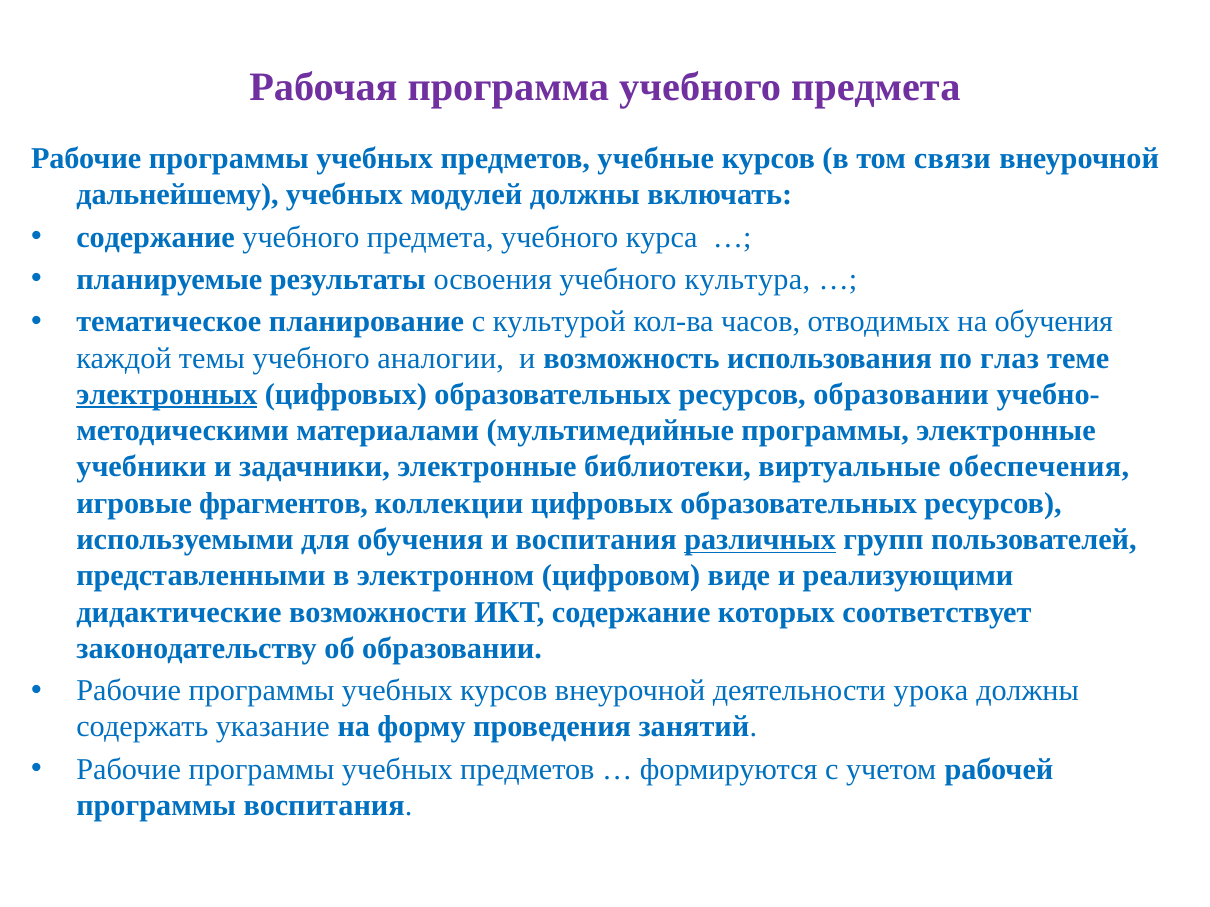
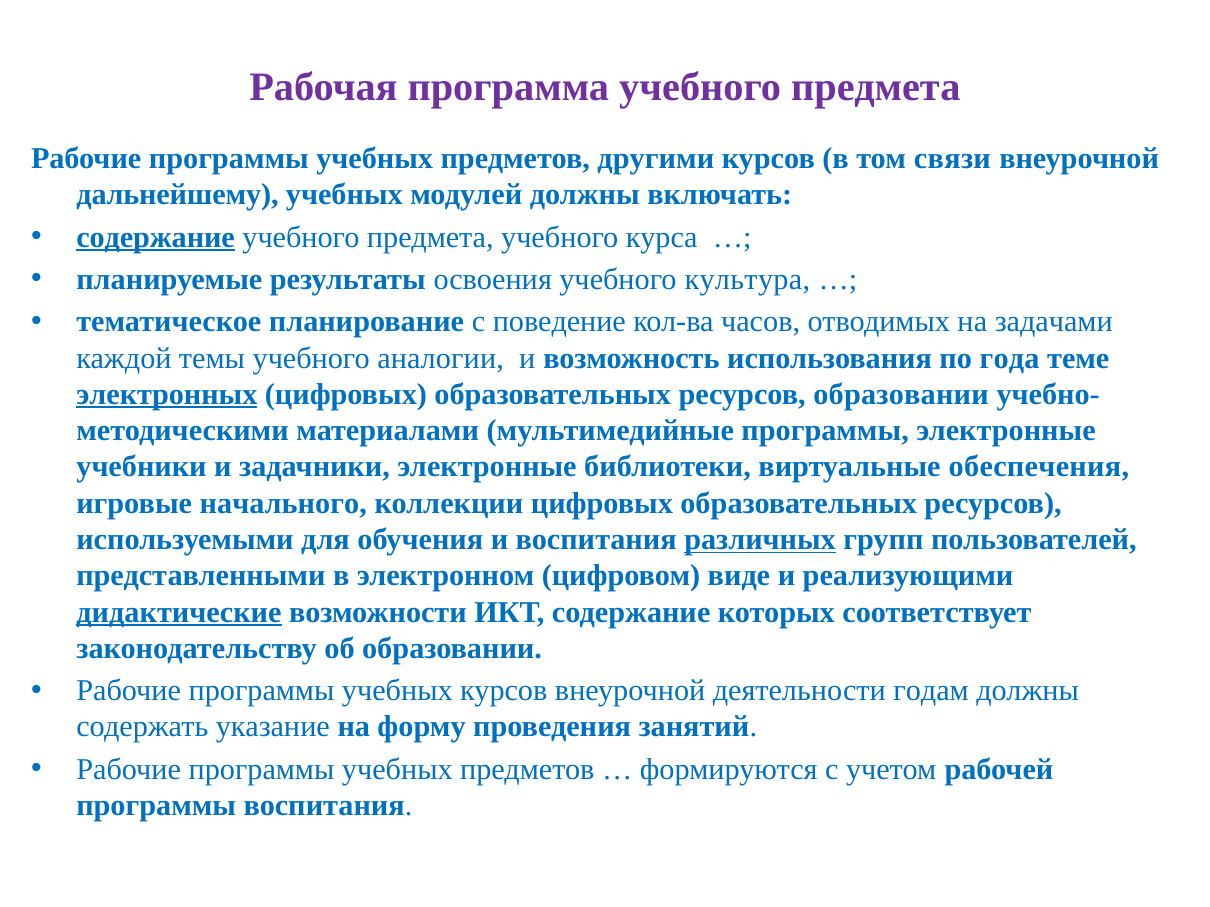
учебные: учебные -> другими (656, 159)
содержание underline: none -> present (156, 237)
культурой: культурой -> поведение (559, 322)
на обучения: обучения -> задачами (1054, 322)
глаз: глаз -> года (1010, 358)
фрагментов: фрагментов -> начального (283, 504)
дидактические underline: none -> present (179, 612)
урока: урока -> годам (931, 691)
